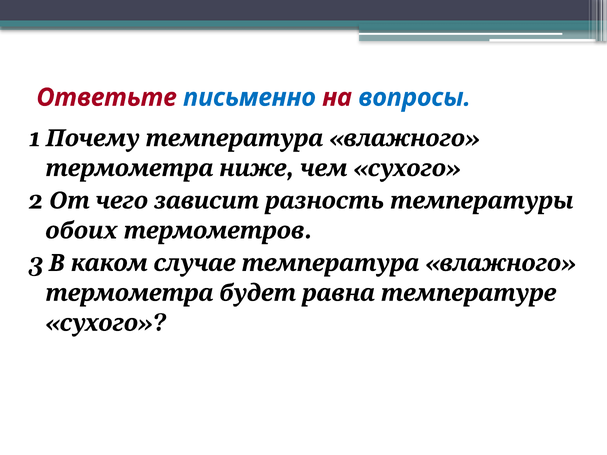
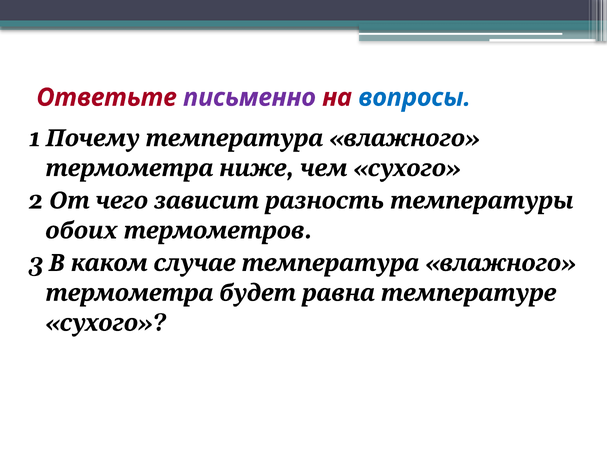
письменно colour: blue -> purple (249, 97)
